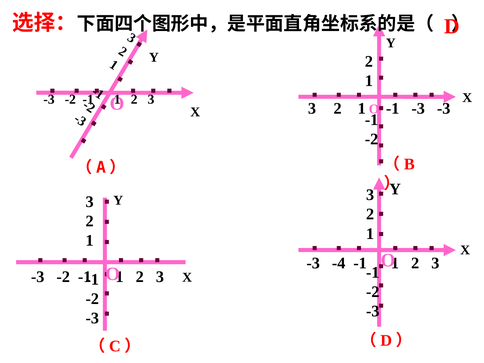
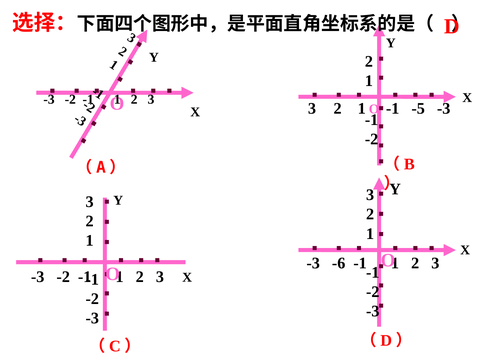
-1 -3: -3 -> -5 (418, 109)
-4: -4 -> -6 (339, 263)
